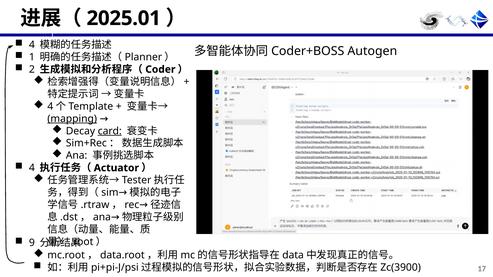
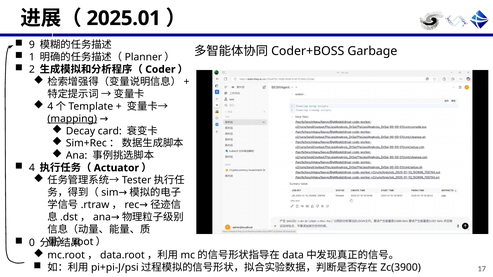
4: 4 -> 9 (32, 45)
Autogen: Autogen -> Garbage (372, 51)
card underline: present -> none (110, 131)
9: 9 -> 0 (32, 243)
